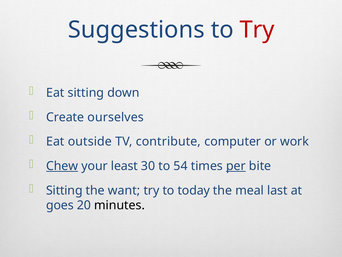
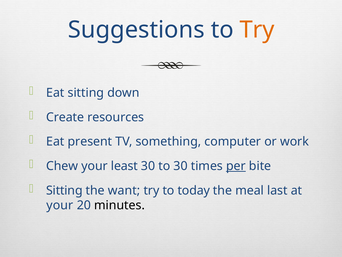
Try colour: red -> orange (257, 30)
ourselves: ourselves -> resources (116, 117)
outside: outside -> present (90, 141)
contribute: contribute -> something (168, 141)
Chew underline: present -> none (62, 166)
to 54: 54 -> 30 (181, 166)
goes: goes -> your (60, 205)
